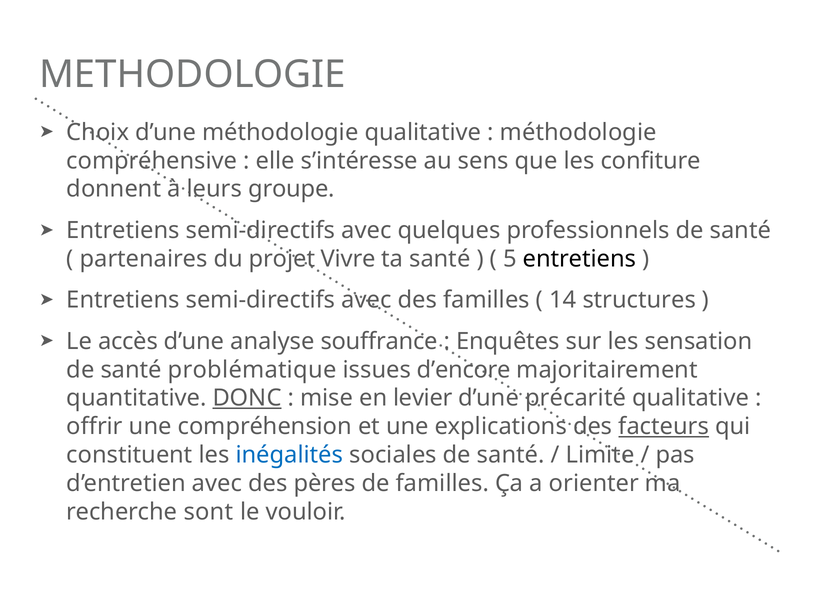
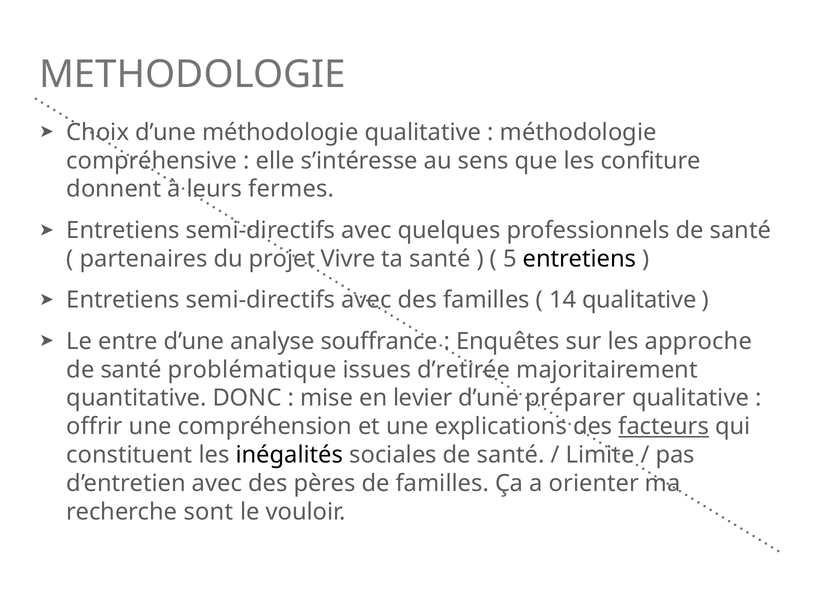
groupe: groupe -> fermes (291, 189)
14 structures: structures -> qualitative (639, 300)
accès: accès -> entre (128, 341)
sensation: sensation -> approche (698, 341)
d’encore: d’encore -> d’retirée (464, 370)
DONC underline: present -> none (247, 398)
précarité: précarité -> préparer (576, 398)
inégalités colour: blue -> black (289, 455)
